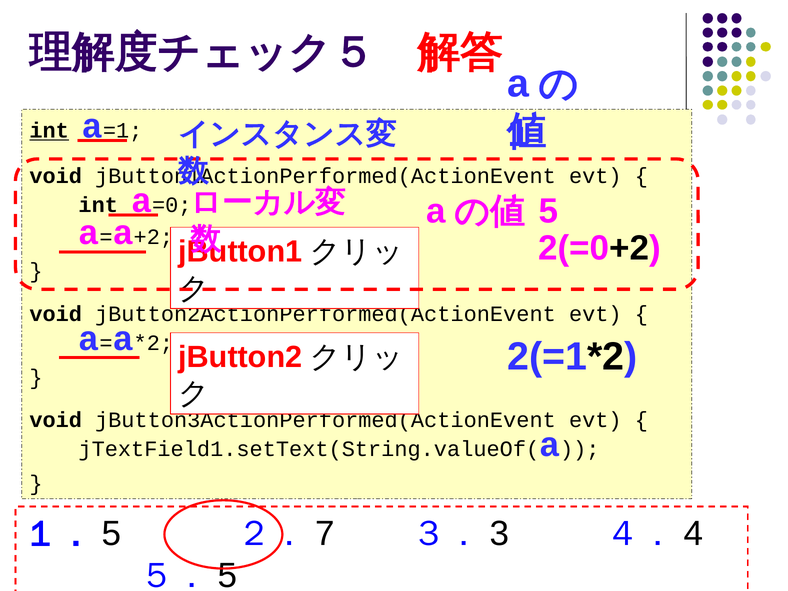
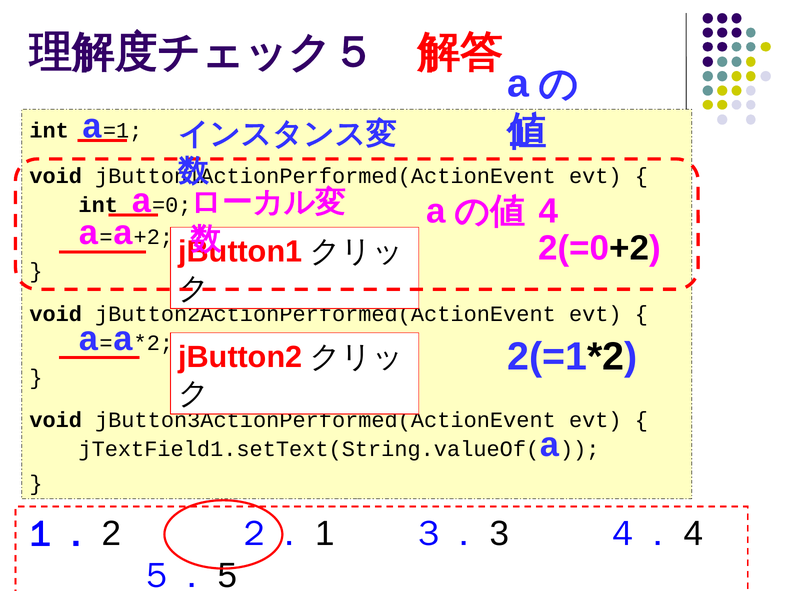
int underline: present -> none (49, 131)
5: 5 -> 4 (548, 211)
5: 5 -> 2 (111, 534)
7: 7 -> 1 (325, 534)
